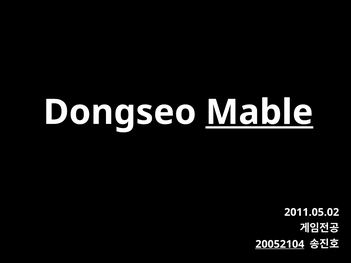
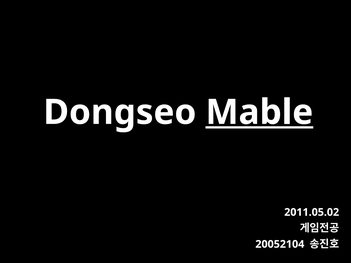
20052104 underline: present -> none (280, 244)
